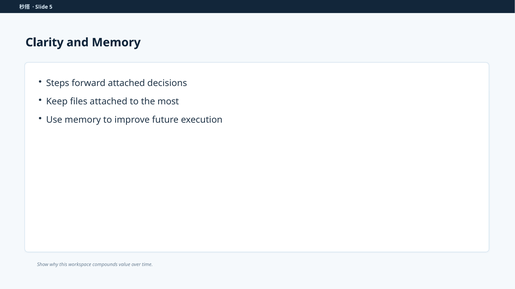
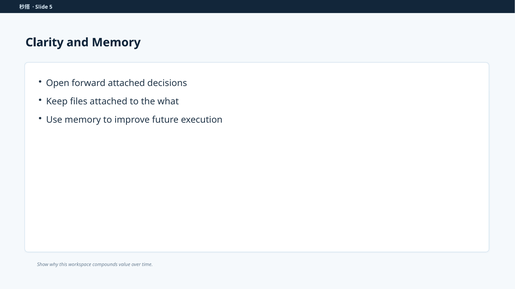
Steps: Steps -> Open (58, 83)
most: most -> what (168, 102)
